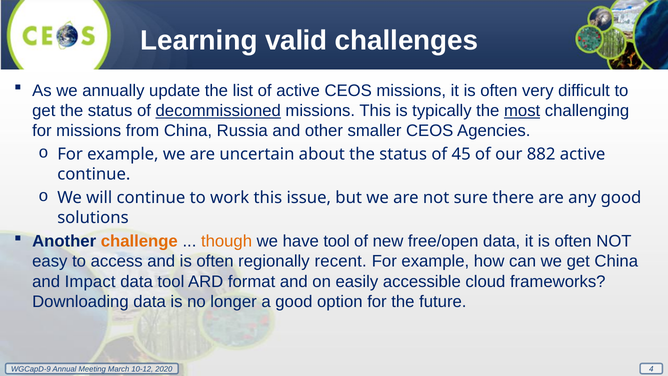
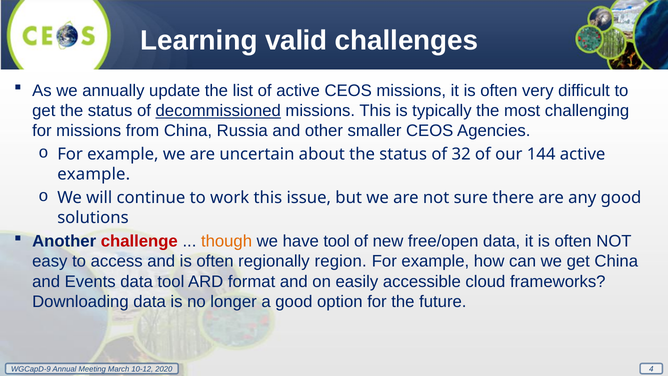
most underline: present -> none (522, 111)
45: 45 -> 32 (461, 154)
882: 882 -> 144 (541, 154)
continue: continue -> example (94, 174)
challenge colour: orange -> red (139, 241)
recent: recent -> region (341, 261)
Impact: Impact -> Events (90, 281)
